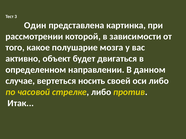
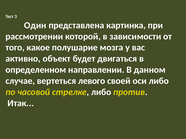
носить: носить -> левого (92, 81)
